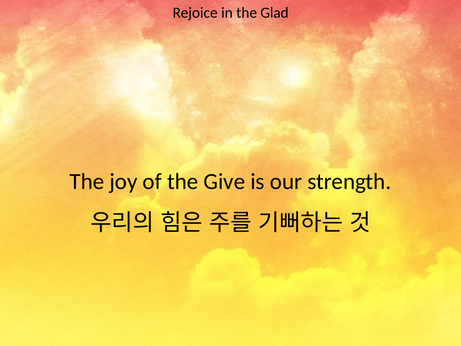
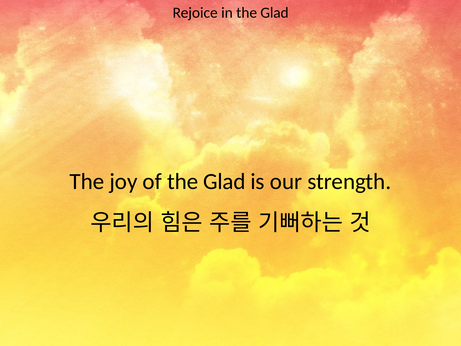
of the Give: Give -> Glad (224, 181)
